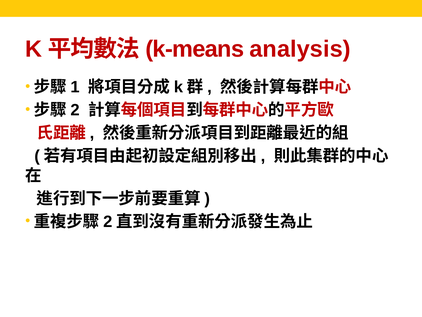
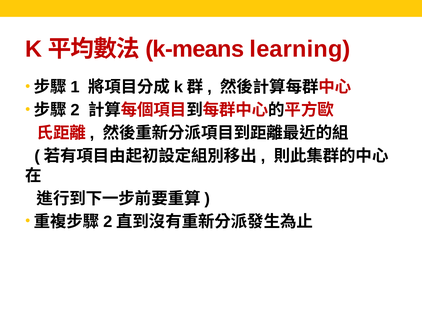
analysis: analysis -> learning (300, 49)
